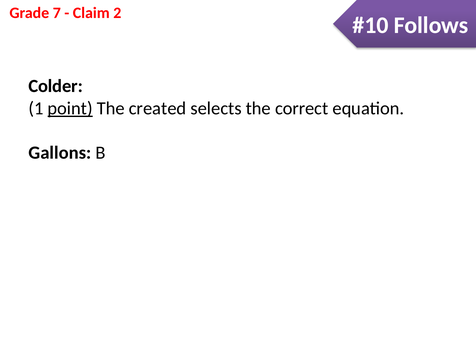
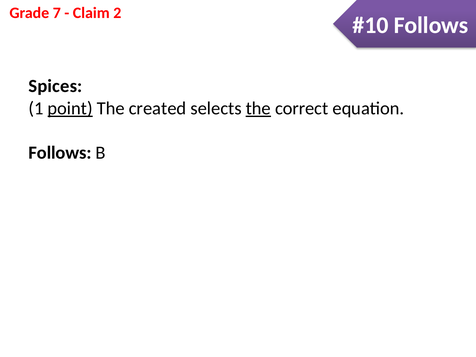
Colder: Colder -> Spices (55, 86)
the underline: none -> present (258, 108)
Gallons: Gallons -> Follows (60, 153)
